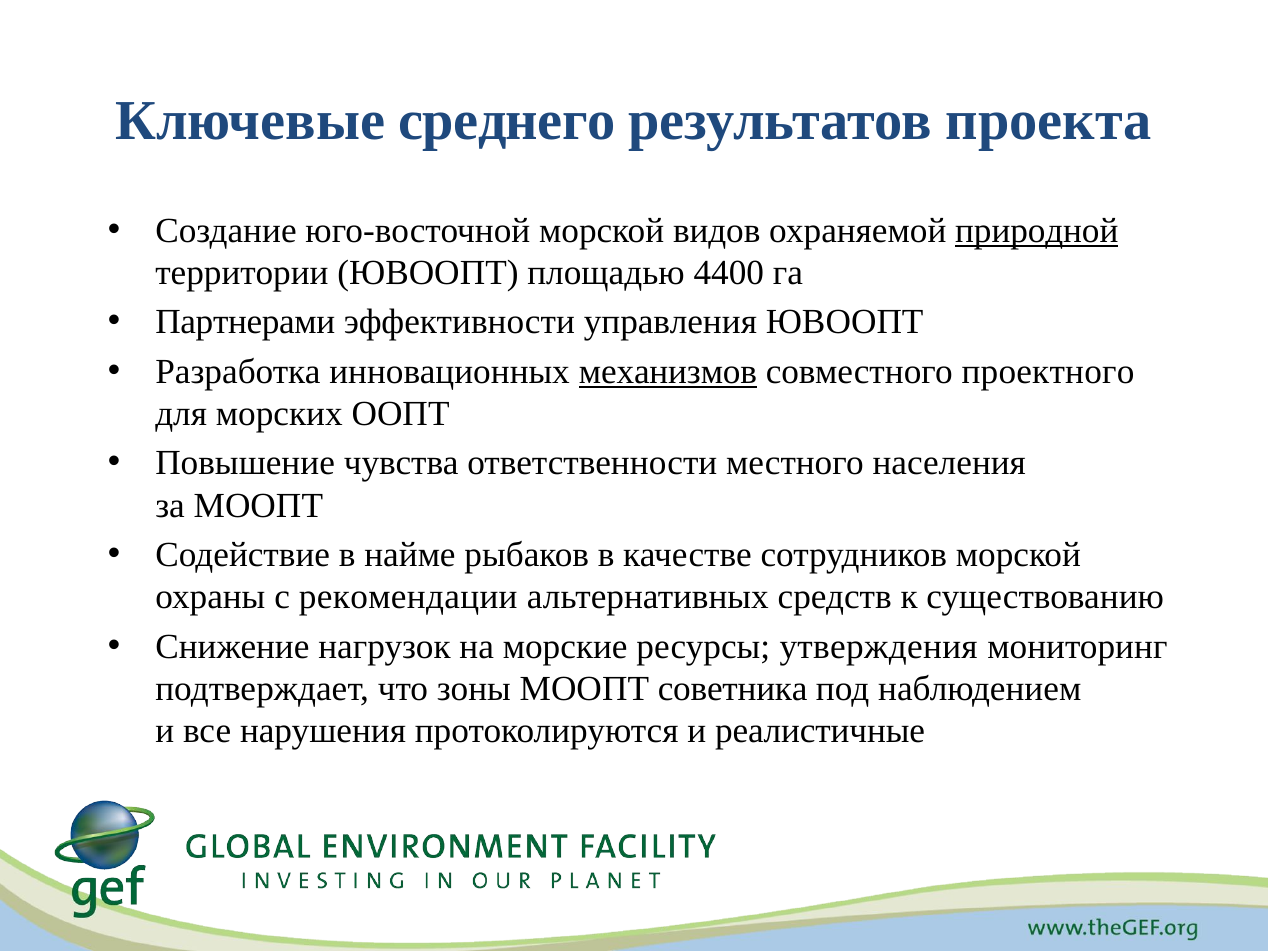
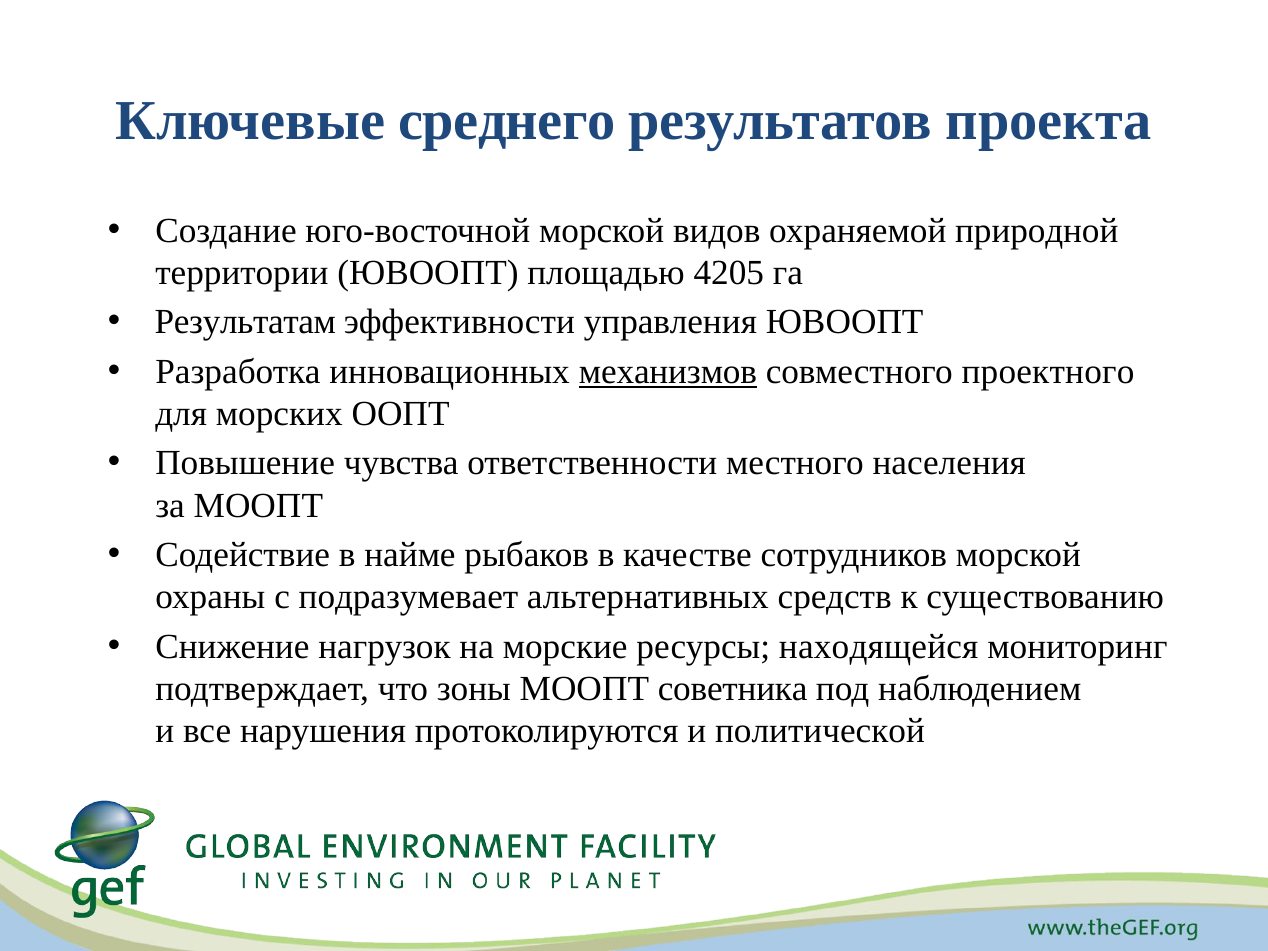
природной underline: present -> none (1037, 231)
4400: 4400 -> 4205 (729, 273)
Партнерами: Партнерами -> Результатам (245, 322)
рекомендации: рекомендации -> подразумевает (408, 597)
утверждения: утверждения -> находящейся (879, 646)
реалистичные: реалистичные -> политической (820, 731)
